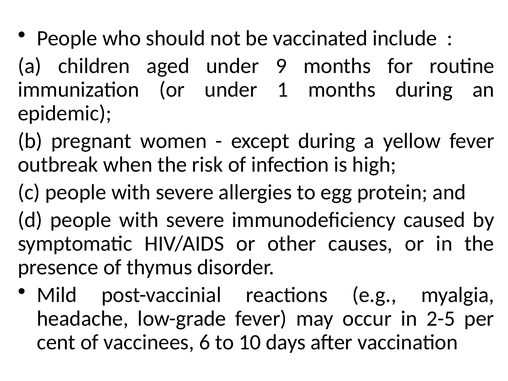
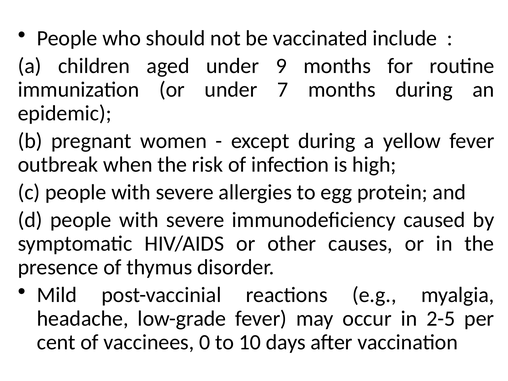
1: 1 -> 7 (283, 90)
6: 6 -> 0 (205, 342)
